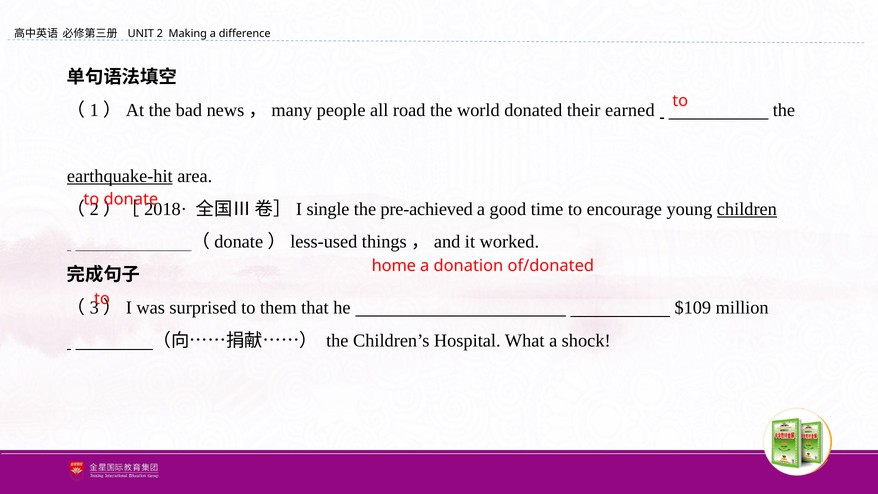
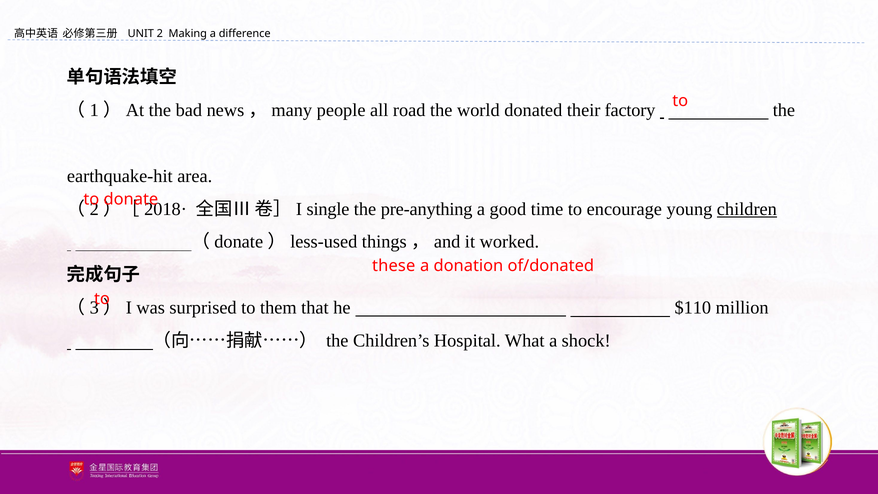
earned: earned -> factory (630, 110)
earthquake-hit underline: present -> none (120, 176)
pre-achieved: pre-achieved -> pre-anything (427, 209)
home: home -> these (394, 266)
$109: $109 -> $110 (693, 308)
